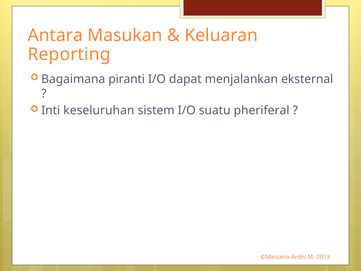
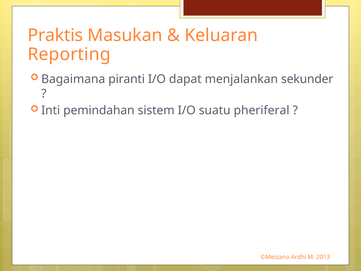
Antara: Antara -> Praktis (55, 35)
eksternal: eksternal -> sekunder (307, 79)
keseluruhan: keseluruhan -> pemindahan (99, 110)
